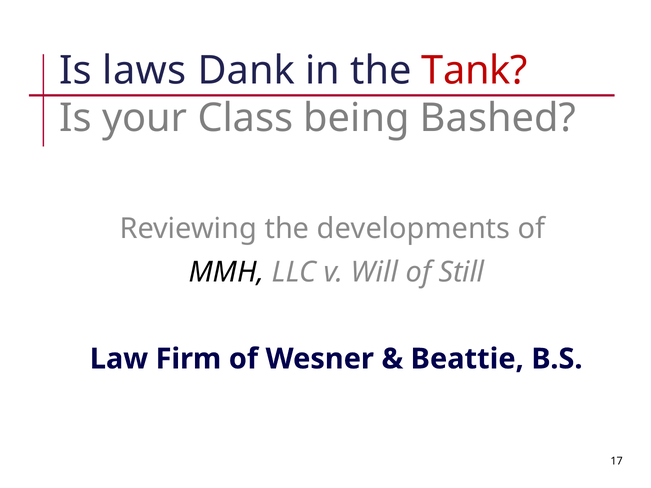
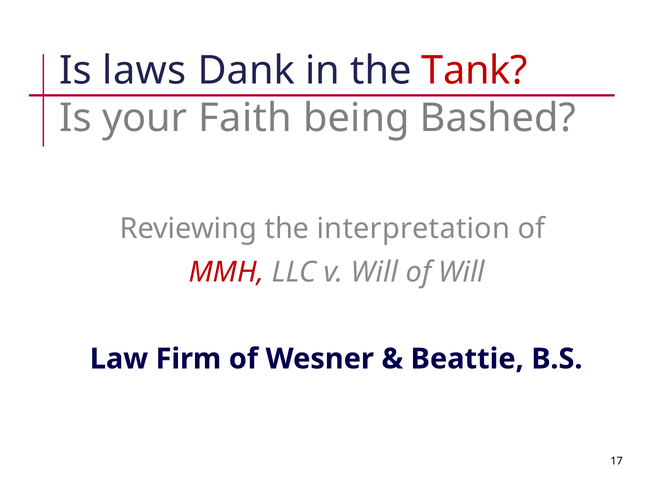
Class: Class -> Faith (245, 118)
developments: developments -> interpretation (413, 229)
MMH colour: black -> red (227, 272)
of Still: Still -> Will (462, 272)
